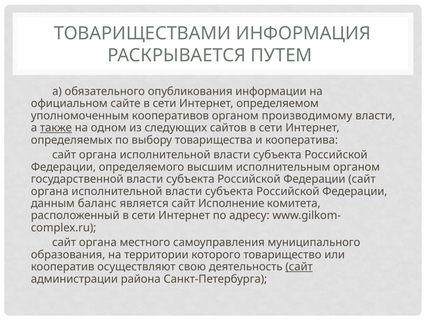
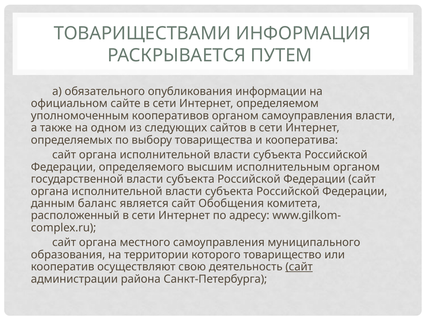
органом производимому: производимому -> самоуправления (307, 116)
также underline: present -> none (56, 128)
Исполнение: Исполнение -> Обобщения (231, 203)
